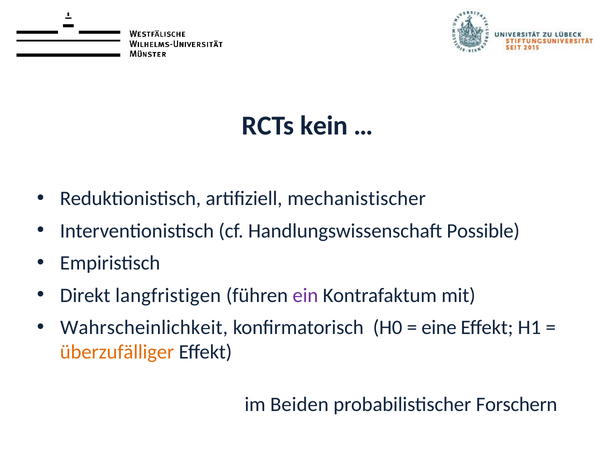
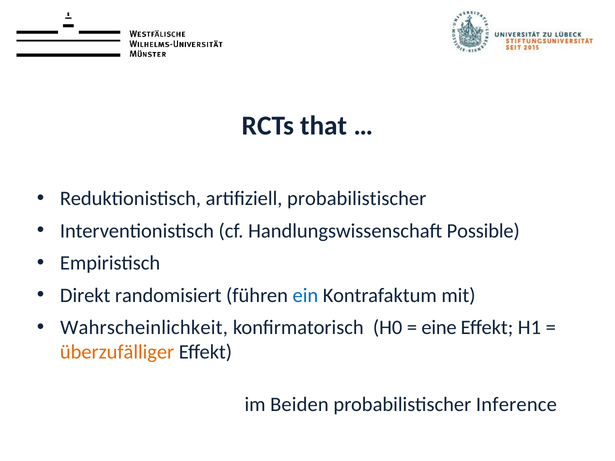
kein: kein -> that (324, 126)
artifiziell mechanistischer: mechanistischer -> probabilistischer (357, 199)
langfristigen: langfristigen -> randomisiert (168, 296)
ein colour: purple -> blue (305, 296)
Forschern: Forschern -> Inference (516, 405)
